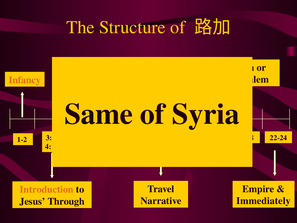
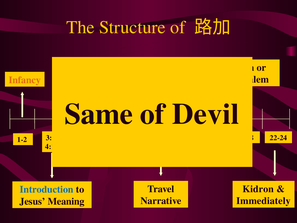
Syria: Syria -> Devil (206, 114)
Empire: Empire -> Kidron (258, 189)
Introduction colour: orange -> blue (47, 189)
Through: Through -> Meaning (66, 201)
